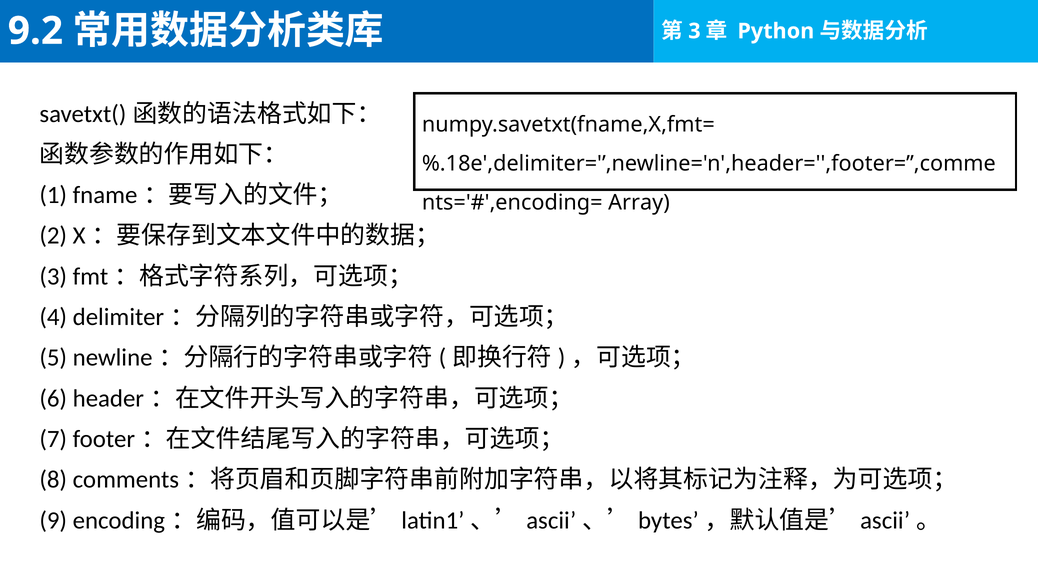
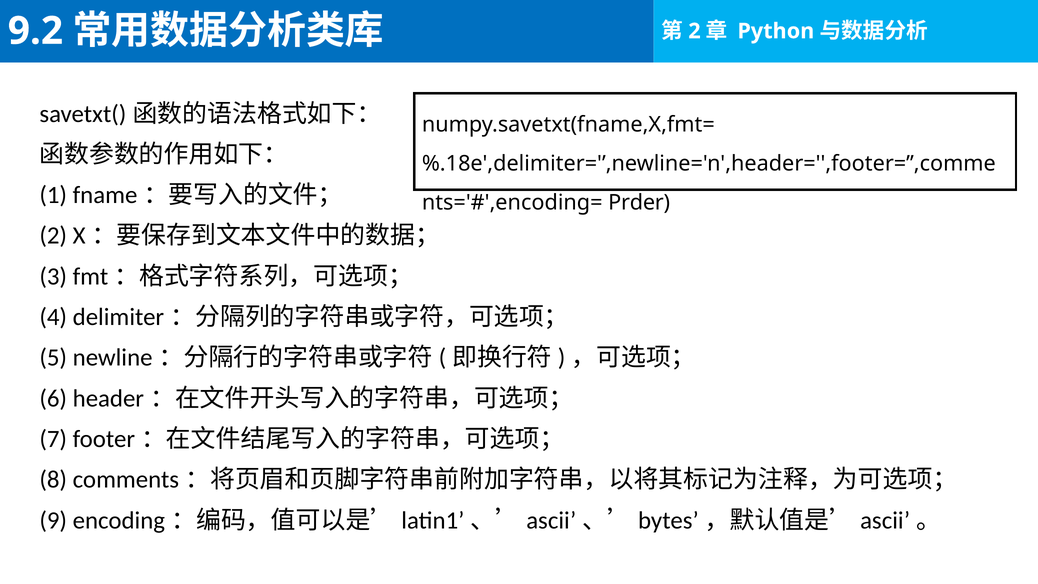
3: 3 -> 2 (694, 31)
Array: Array -> Prder (639, 202)
